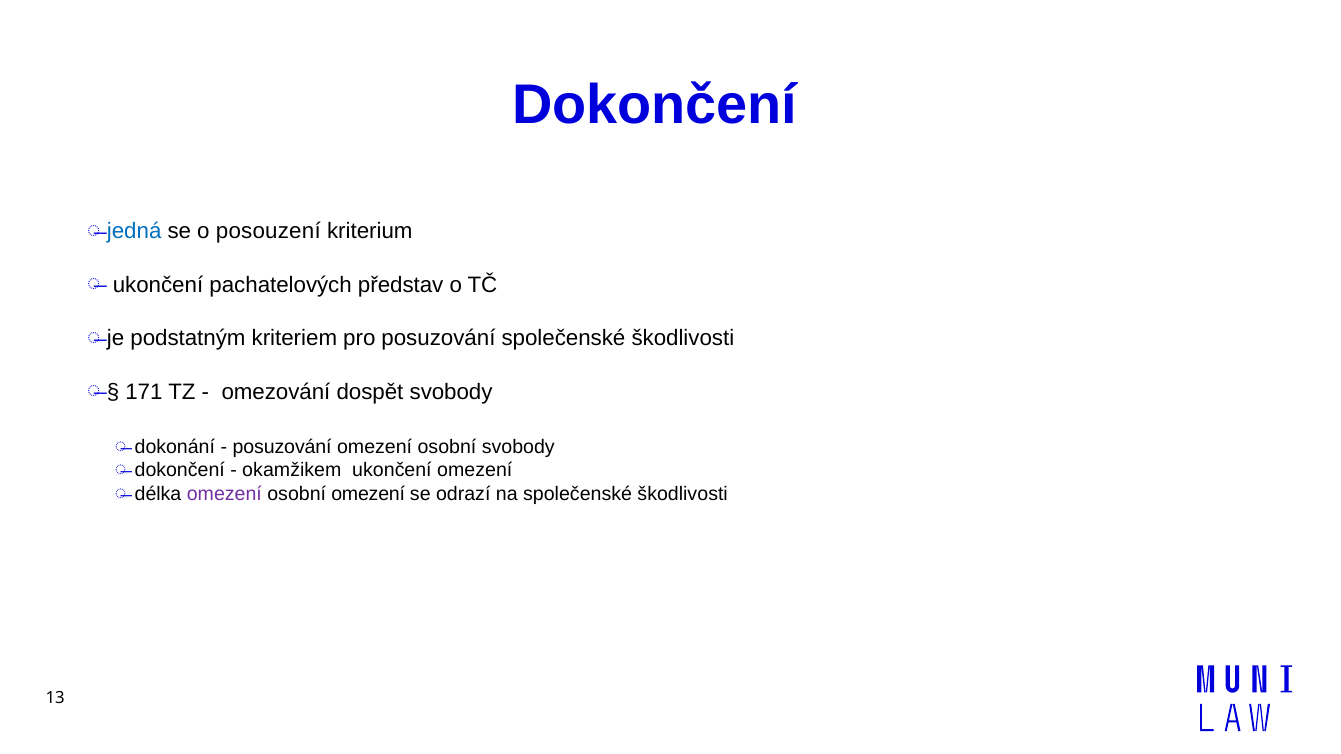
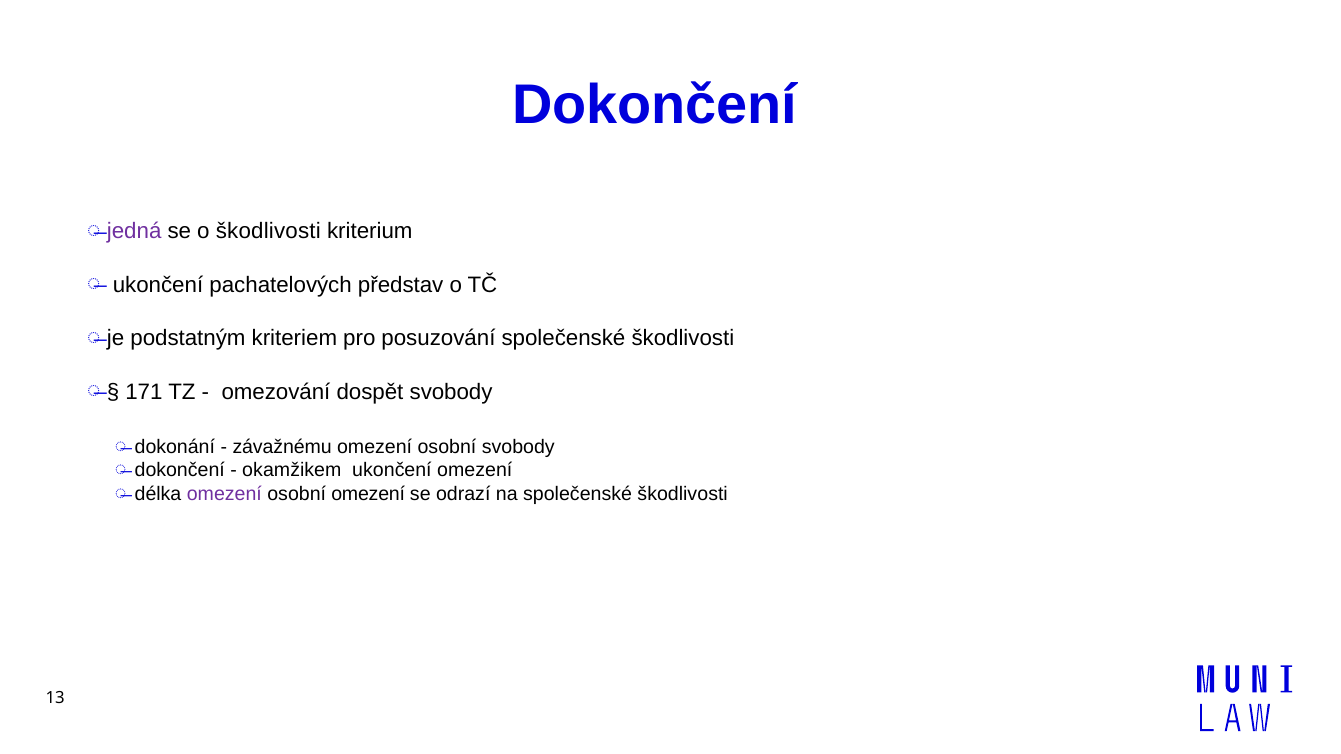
jedná colour: blue -> purple (134, 231)
o posouzení: posouzení -> škodlivosti (268, 231)
posuzování: posuzování -> závažnému (282, 447)
